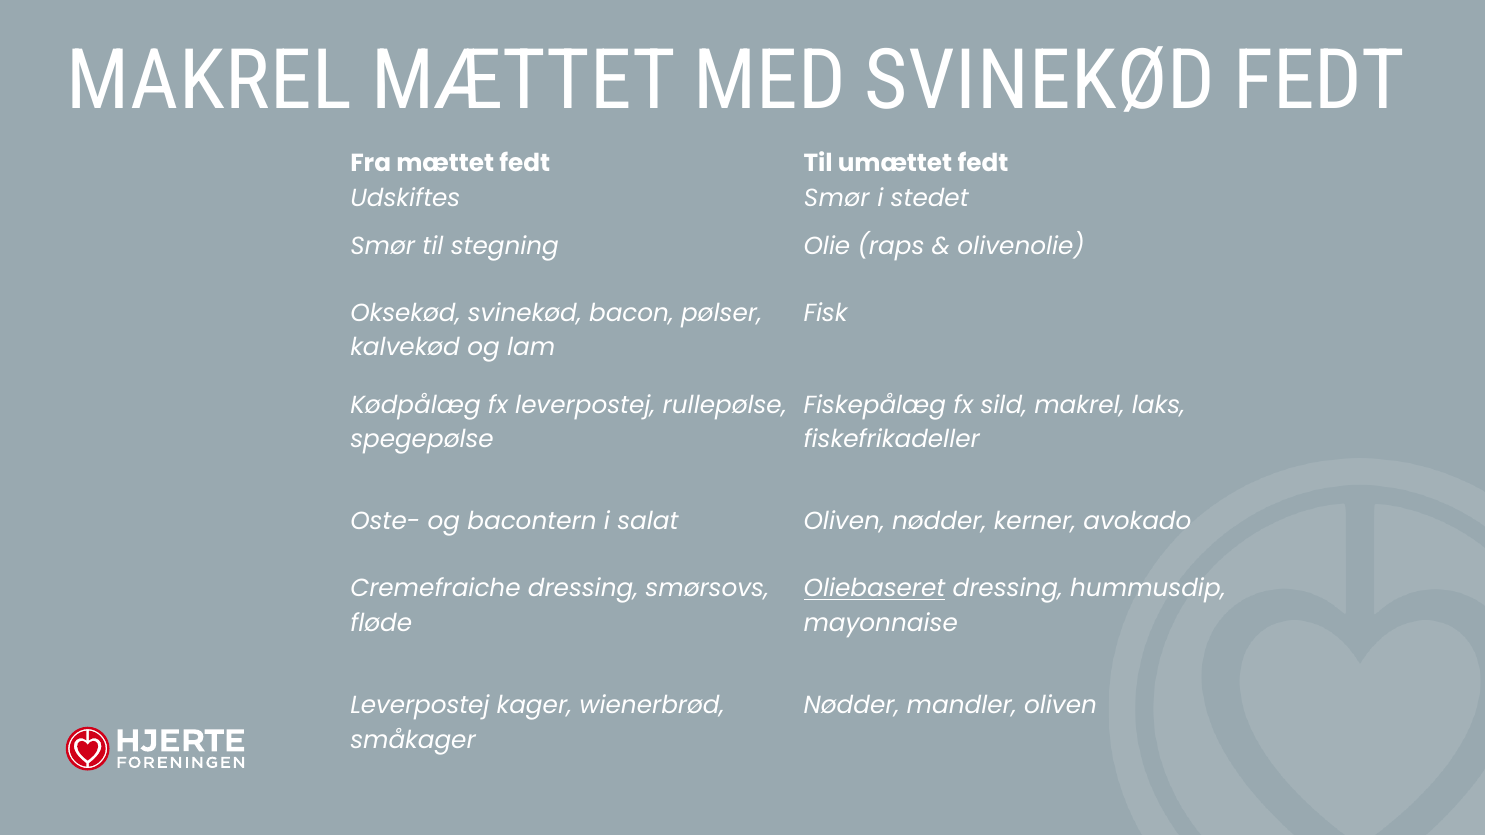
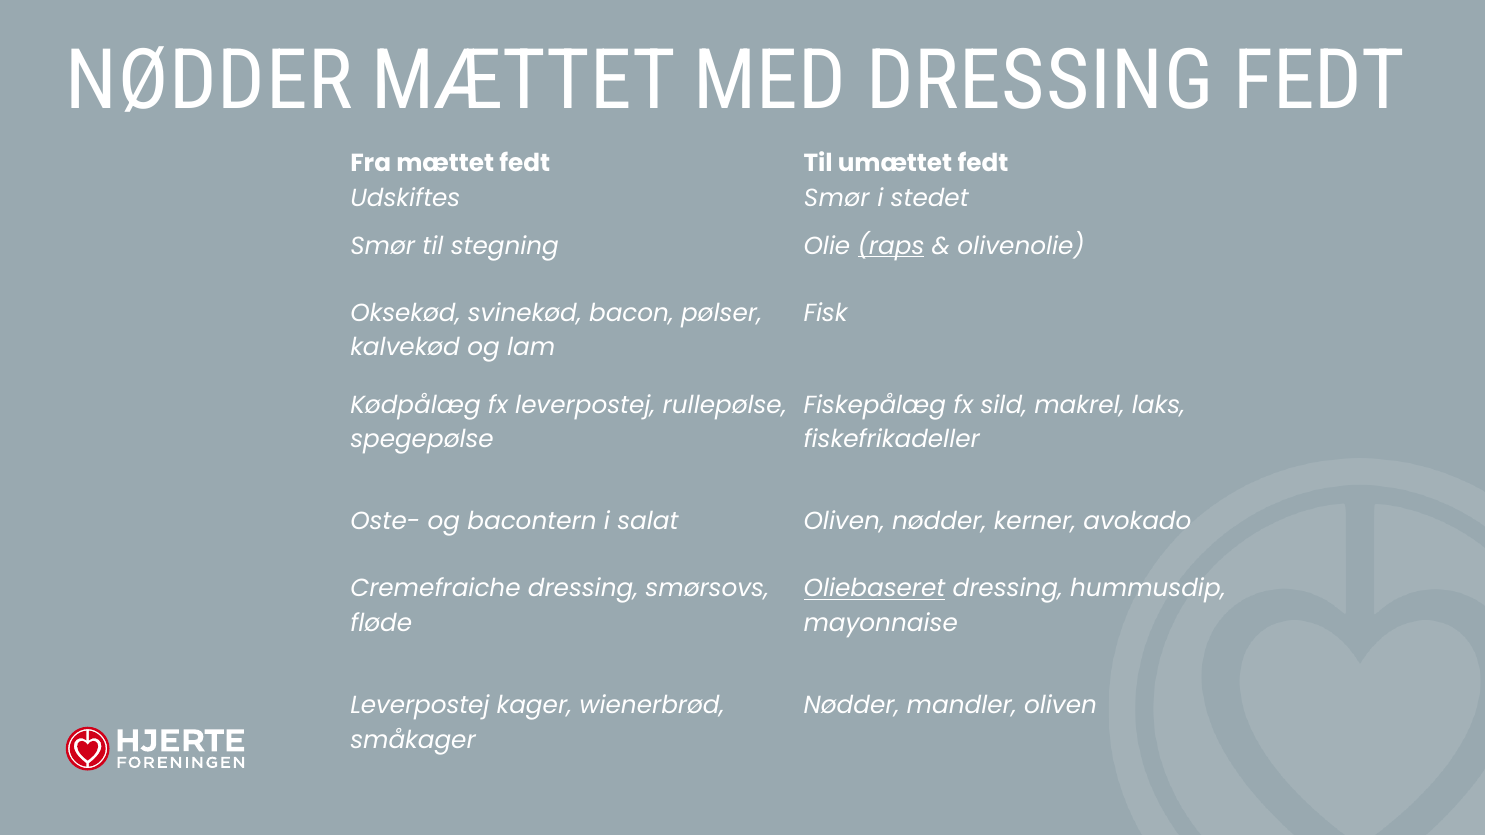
MAKREL: MAKREL -> NØDDER (209, 81)
MED SVINEKØD: SVINEKØD -> DRESSING (1040, 81)
raps underline: none -> present (891, 246)
